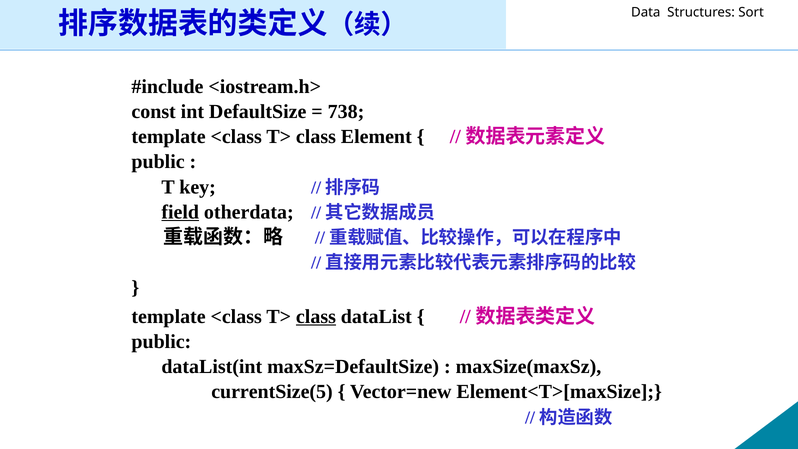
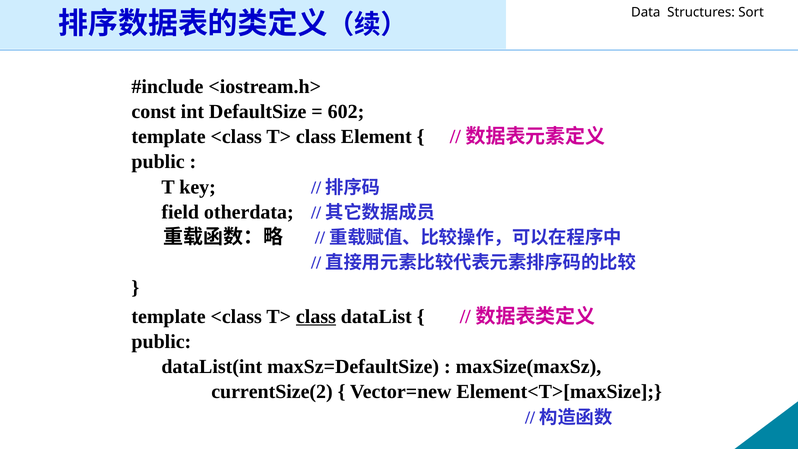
738: 738 -> 602 (346, 112)
field underline: present -> none (180, 212)
currentSize(5: currentSize(5 -> currentSize(2 (272, 392)
